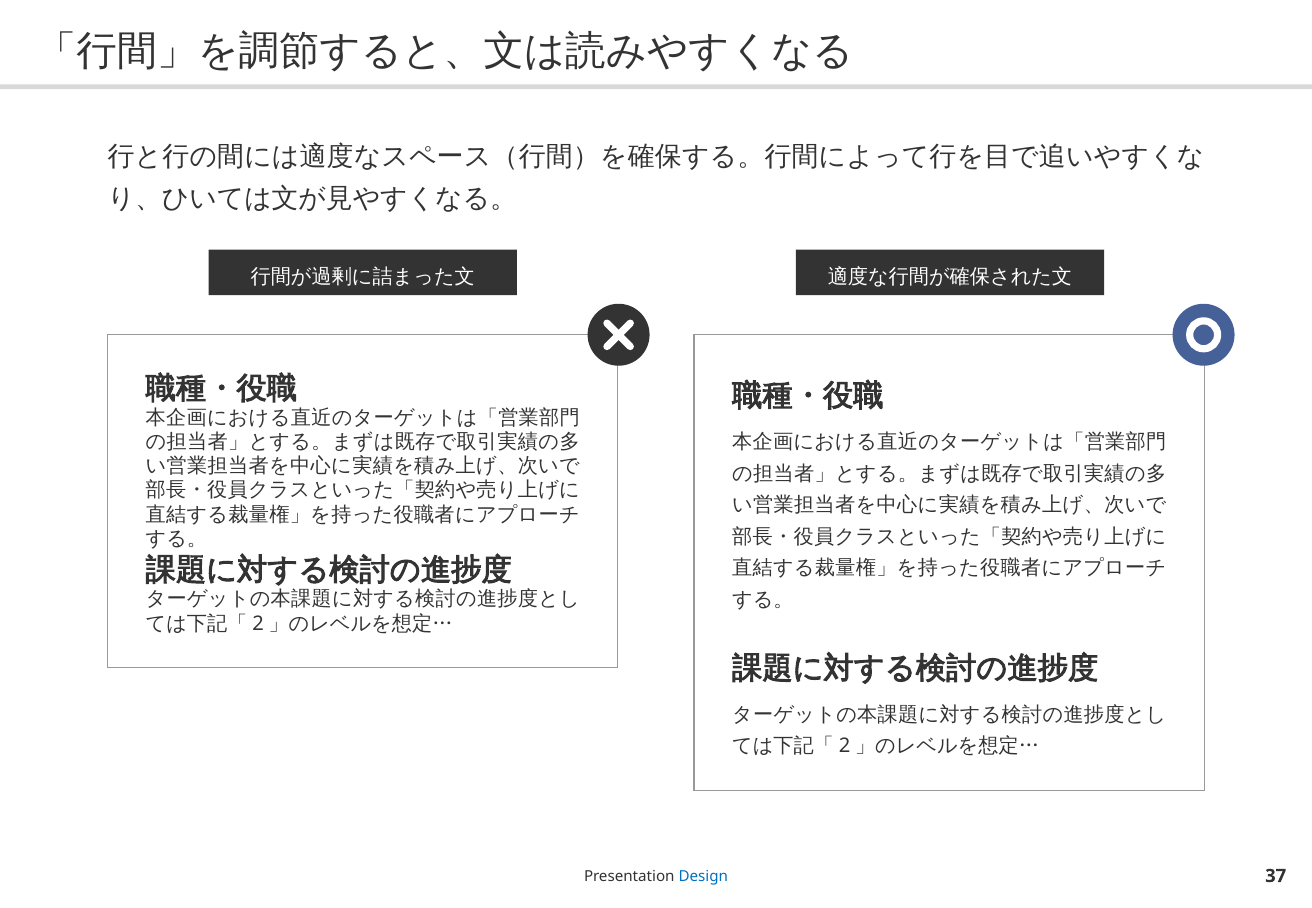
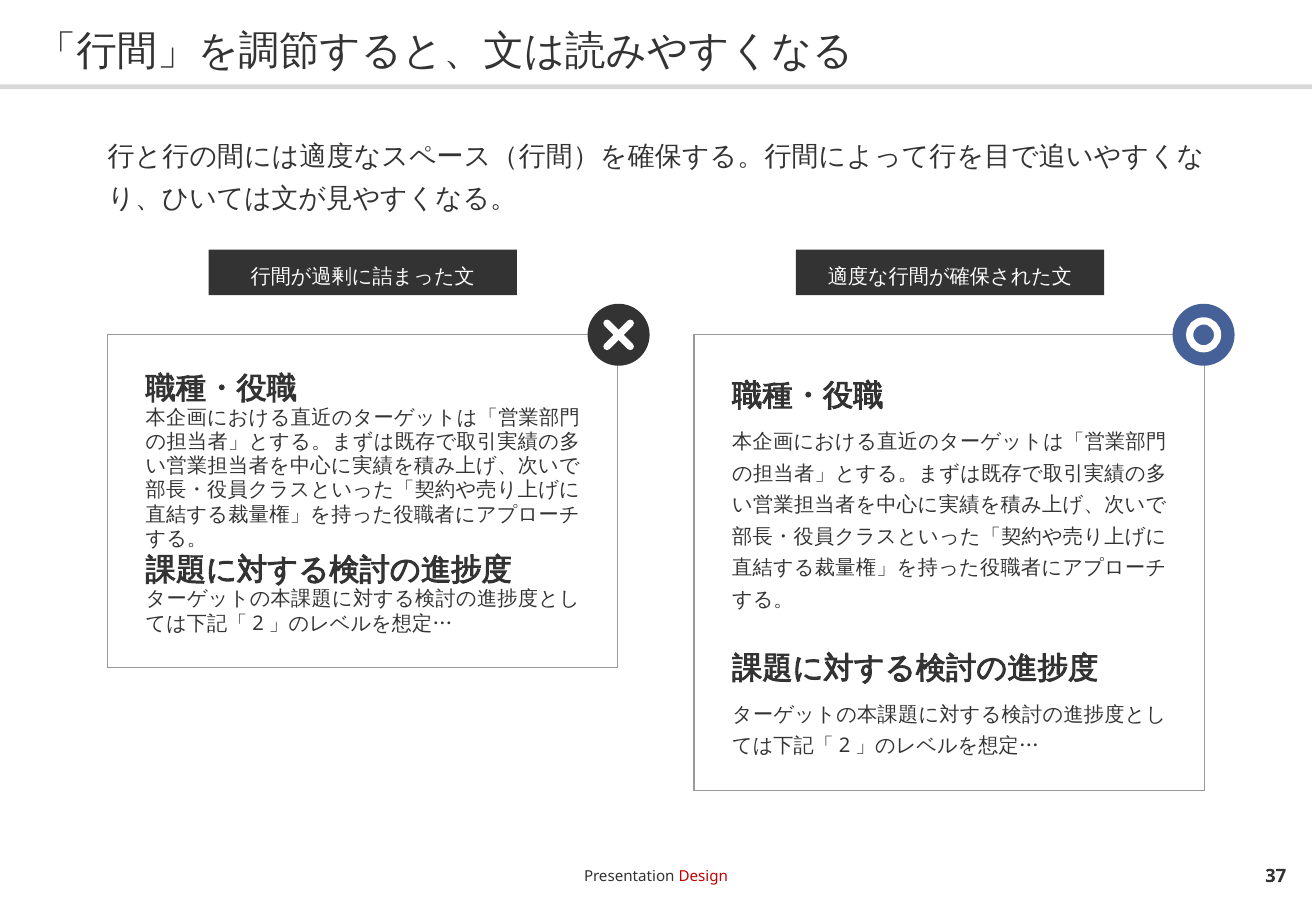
Design colour: blue -> red (703, 877)
